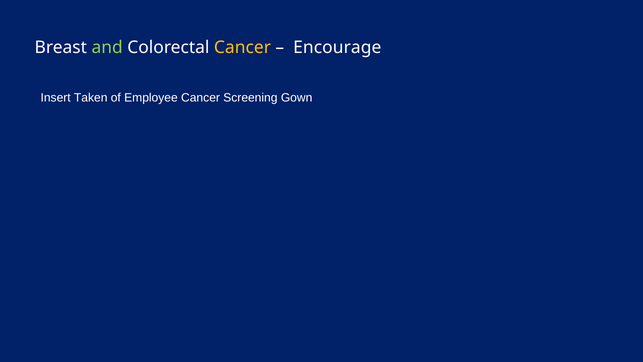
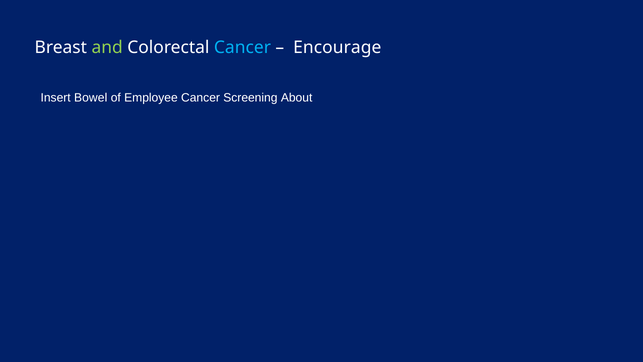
Cancer colour: yellow -> light blue (242, 47)
Taken: Taken -> Bowel (91, 98)
Gown: Gown -> About (297, 98)
